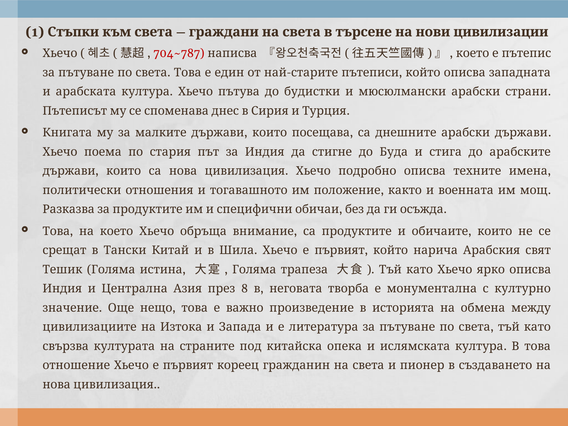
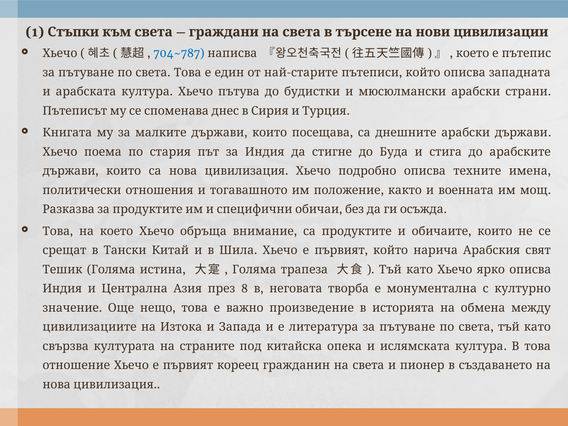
704~787 colour: red -> blue (179, 53)
